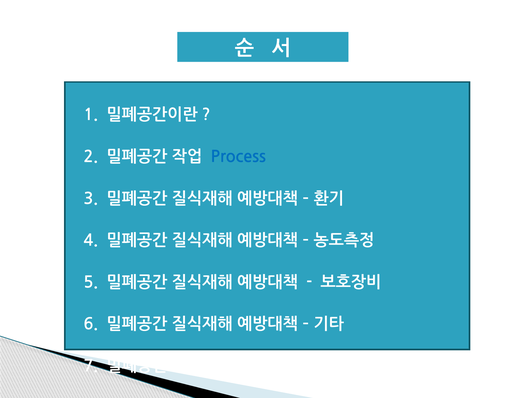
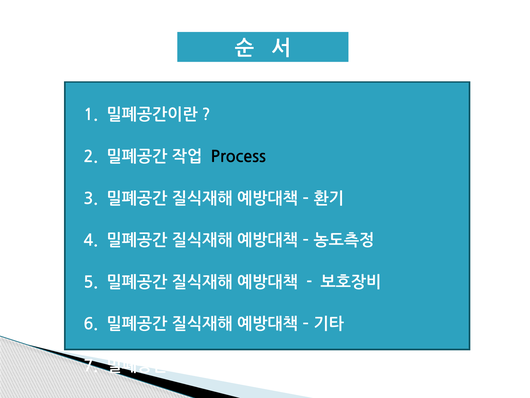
Process colour: blue -> black (238, 157)
